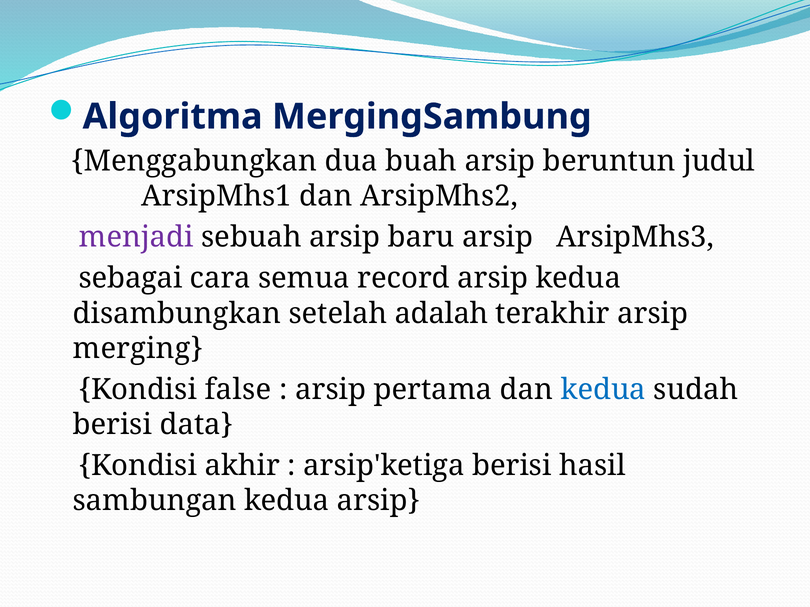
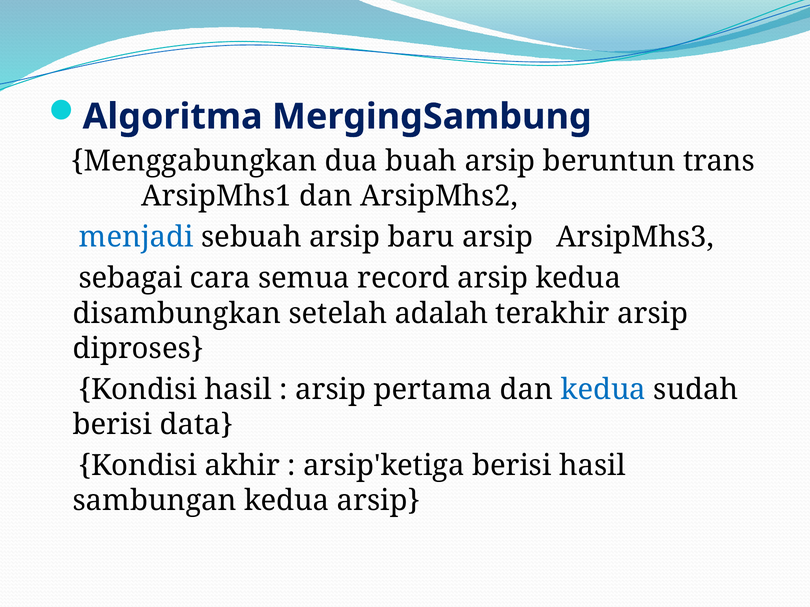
judul: judul -> trans (719, 161)
menjadi colour: purple -> blue (136, 237)
merging: merging -> diproses (138, 349)
Kondisi false: false -> hasil (238, 390)
